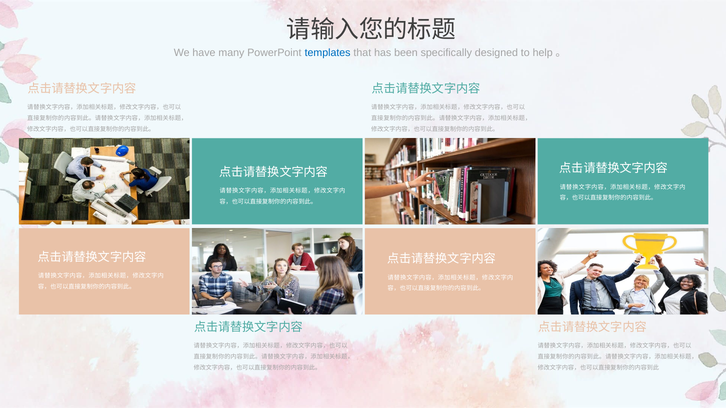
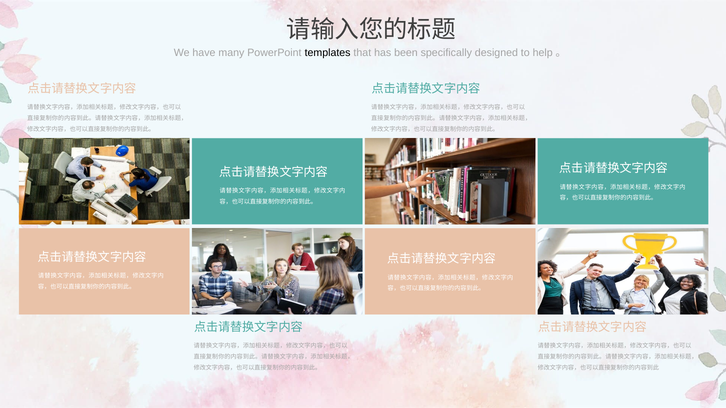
templates colour: blue -> black (328, 53)
